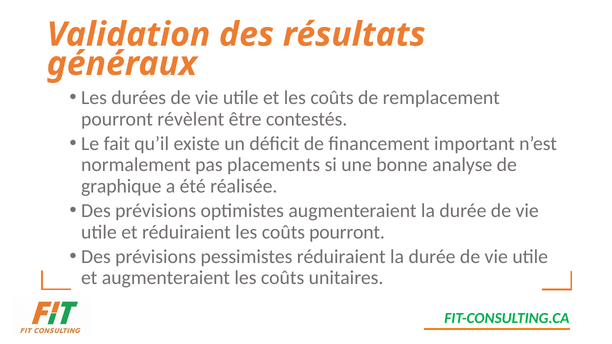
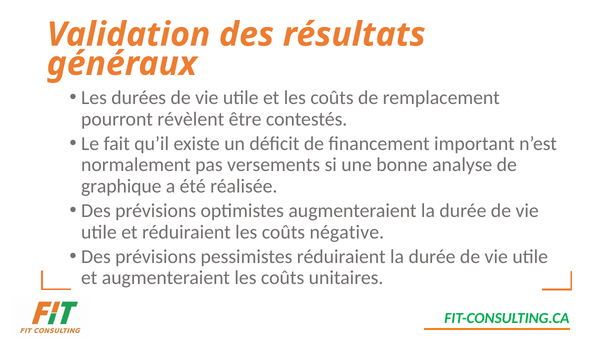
placements: placements -> versements (274, 165)
coûts pourront: pourront -> négative (347, 232)
